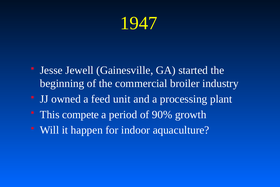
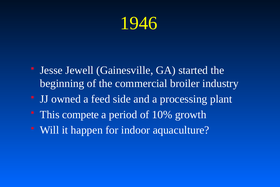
1947: 1947 -> 1946 (139, 23)
unit: unit -> side (122, 99)
90%: 90% -> 10% (162, 114)
